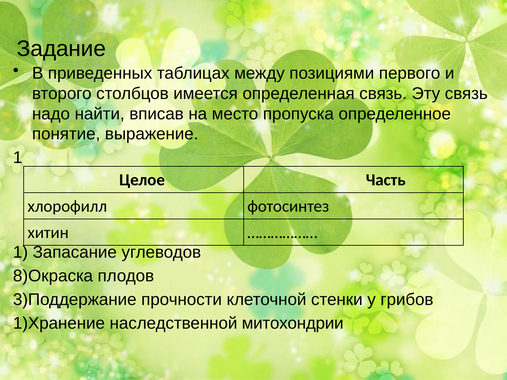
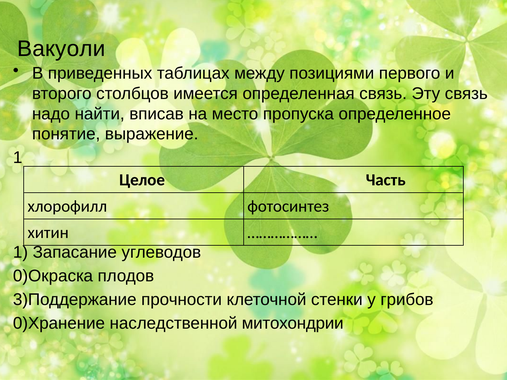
Задание: Задание -> Вакуоли (61, 49)
8)Окраска: 8)Окраска -> 0)Окраска (53, 276)
1)Хранение: 1)Хранение -> 0)Хранение (59, 323)
